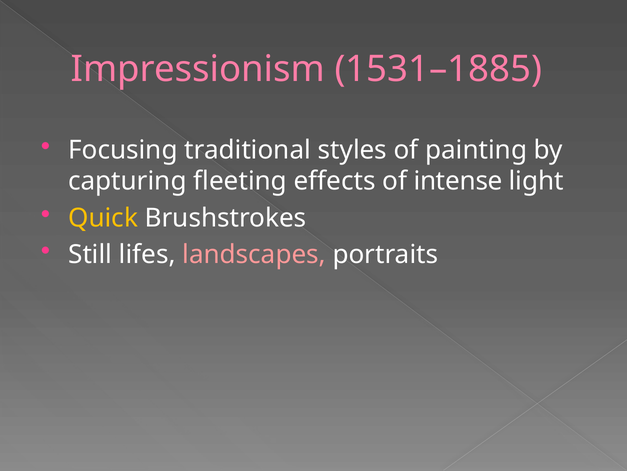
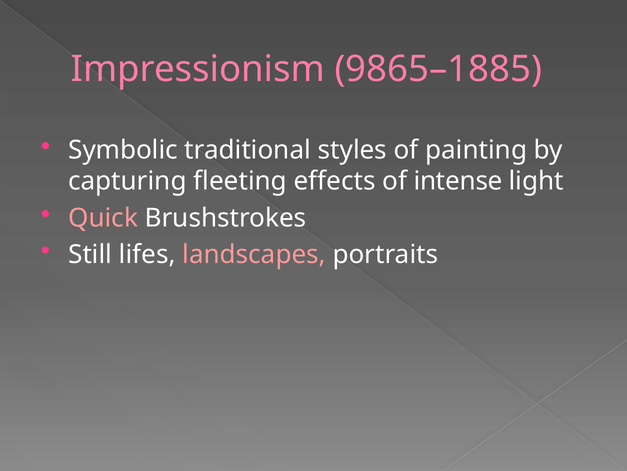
1531–1885: 1531–1885 -> 9865–1885 (438, 69)
Focusing: Focusing -> Symbolic (123, 150)
Quick colour: yellow -> pink (103, 218)
